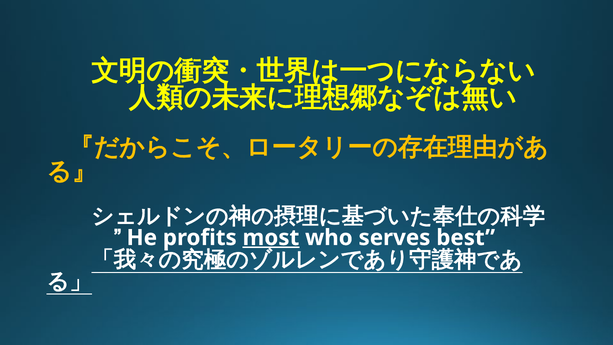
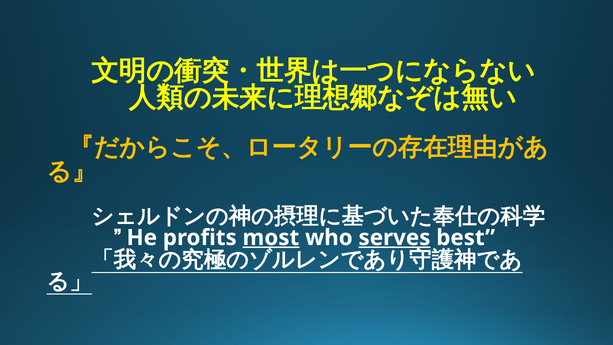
serves underline: none -> present (394, 238)
